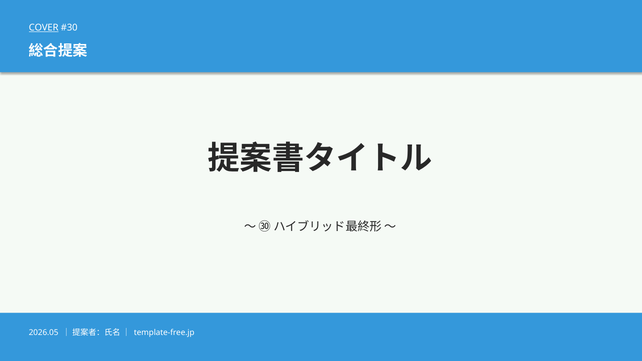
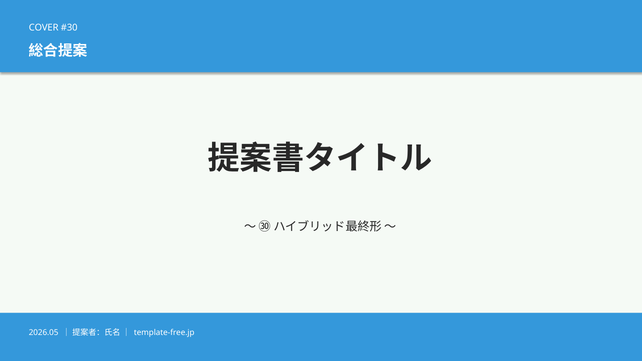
COVER underline: present -> none (44, 28)
